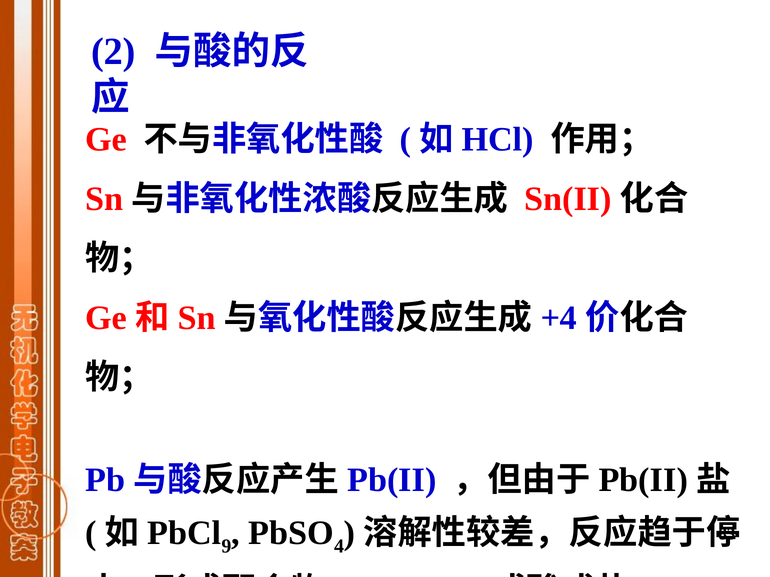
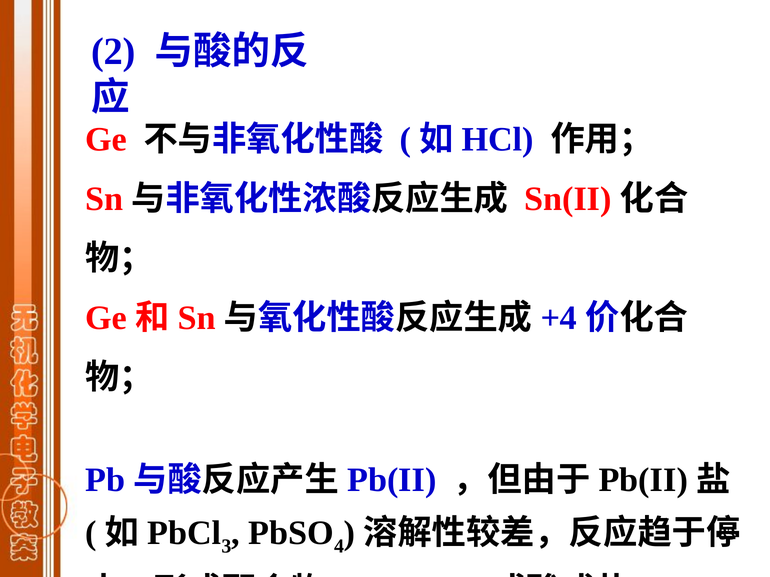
9: 9 -> 3 (226, 547)
